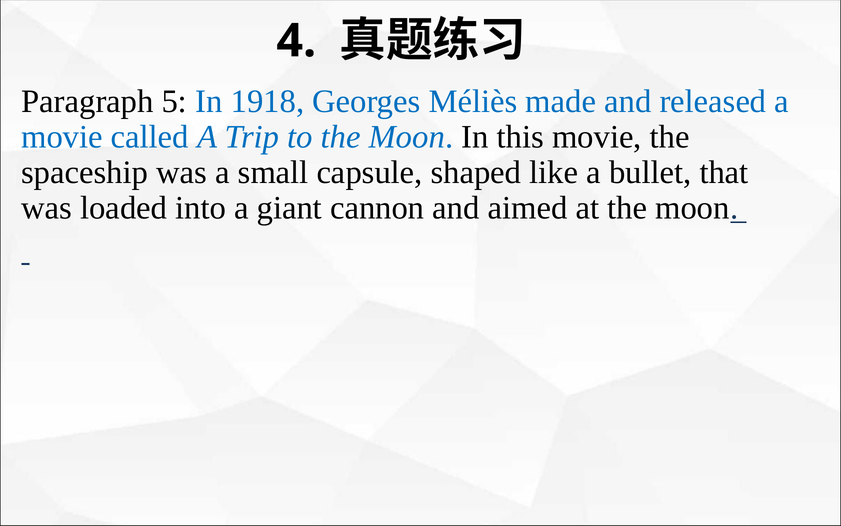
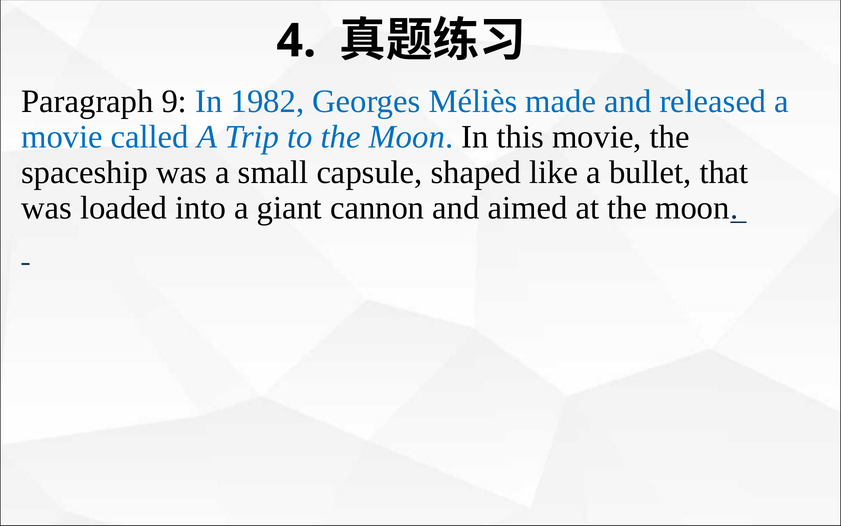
5: 5 -> 9 (174, 102)
1918: 1918 -> 1982 (267, 102)
